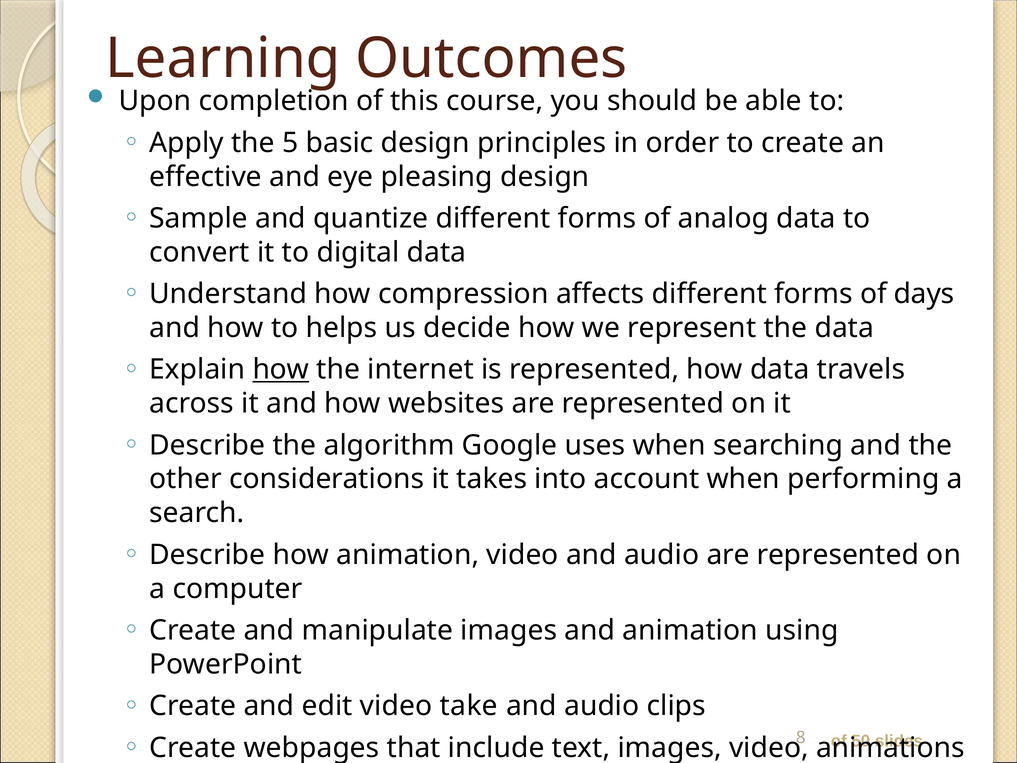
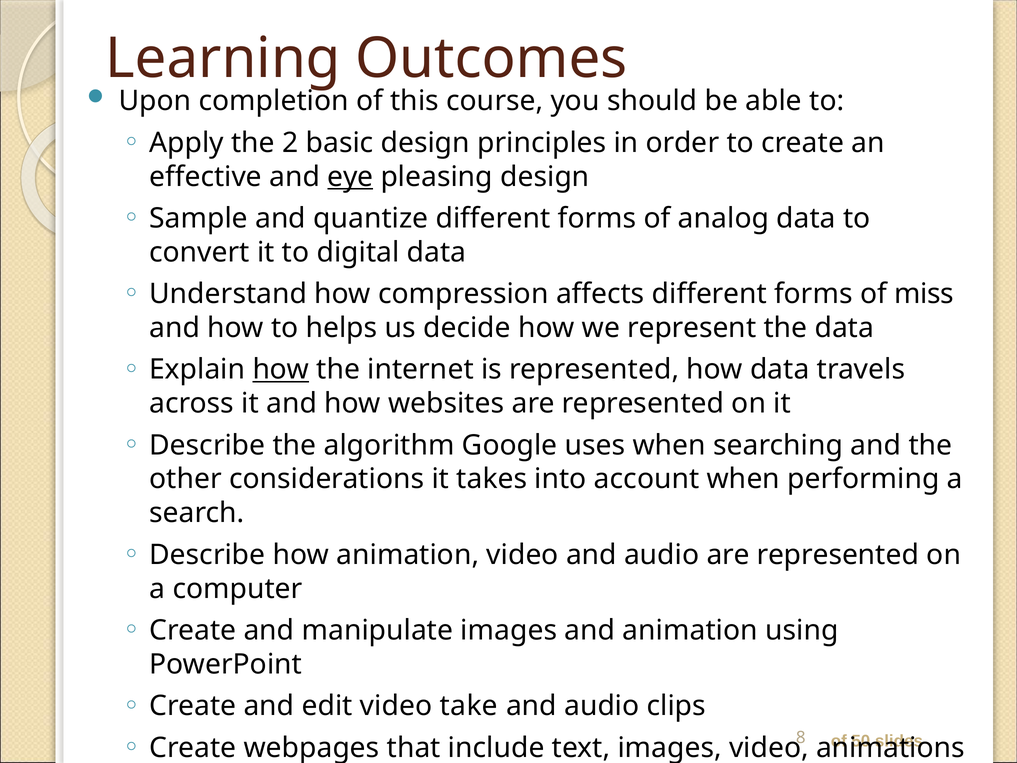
5: 5 -> 2 (290, 143)
eye underline: none -> present (350, 177)
days: days -> miss (924, 294)
